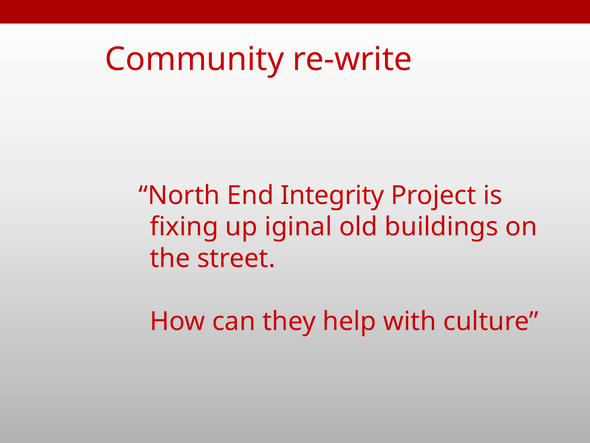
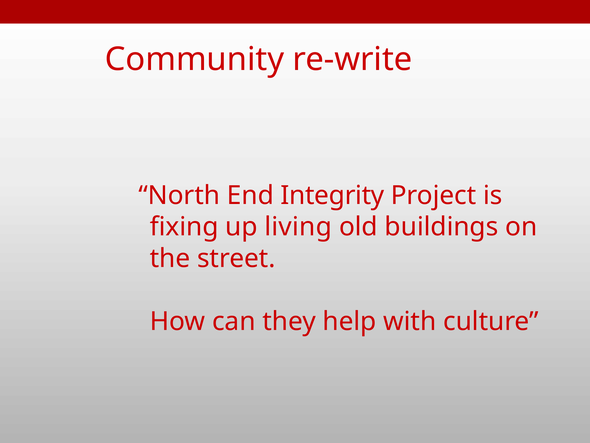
iginal: iginal -> living (298, 227)
